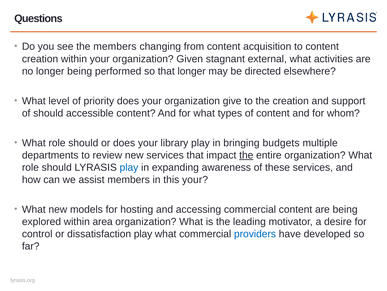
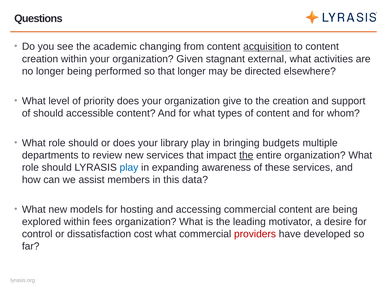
the members: members -> academic (115, 46)
acquisition underline: none -> present (267, 46)
this your: your -> data (195, 179)
area: area -> fees (102, 221)
dissatisfaction play: play -> cost (143, 233)
providers colour: blue -> red (255, 233)
